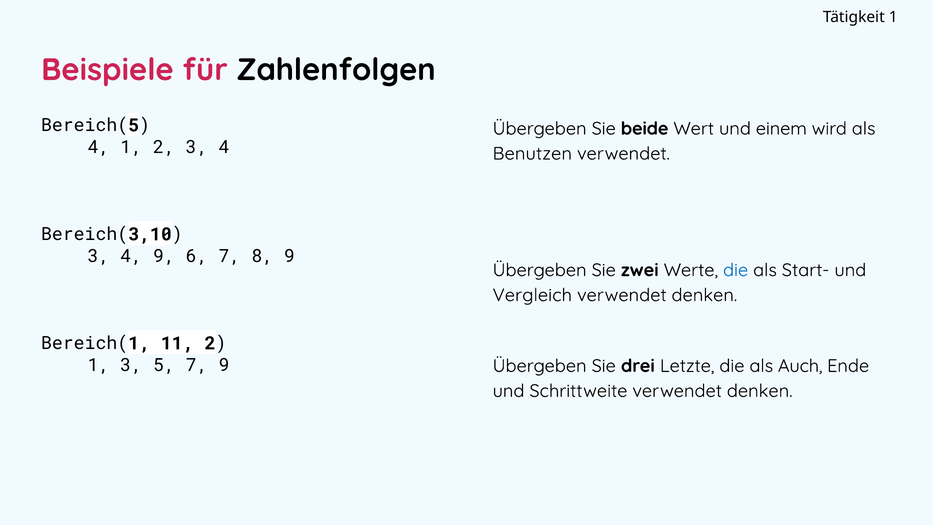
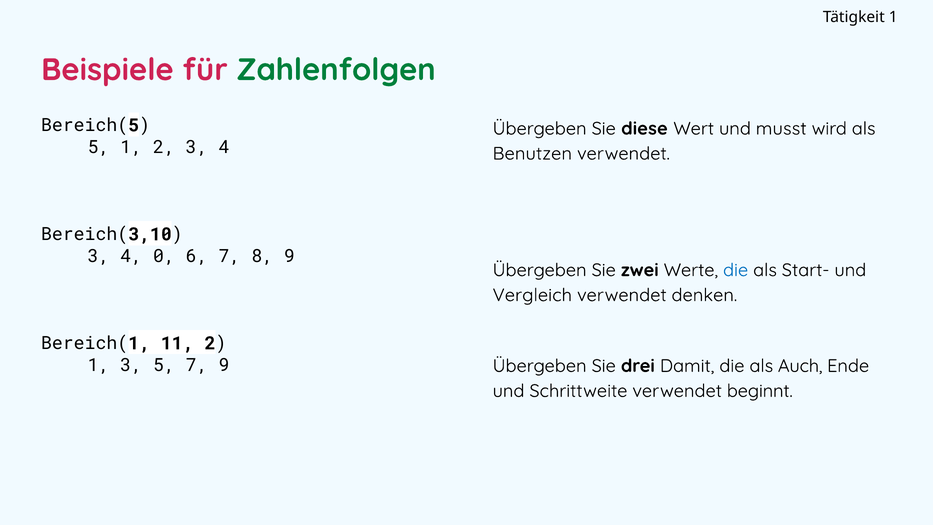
Zahlenfolgen colour: black -> green (336, 70)
beide: beide -> diese (644, 129)
einem: einem -> musst (781, 129)
4: 4 -> 5 (99, 147)
4 9: 9 -> 0 (164, 256)
Letzte: Letzte -> Damit (687, 366)
Schrittweite verwendet denken: denken -> beginnt (760, 391)
